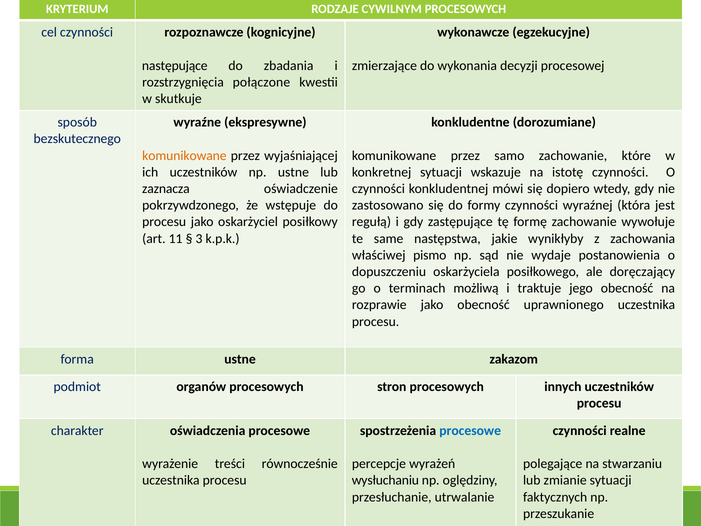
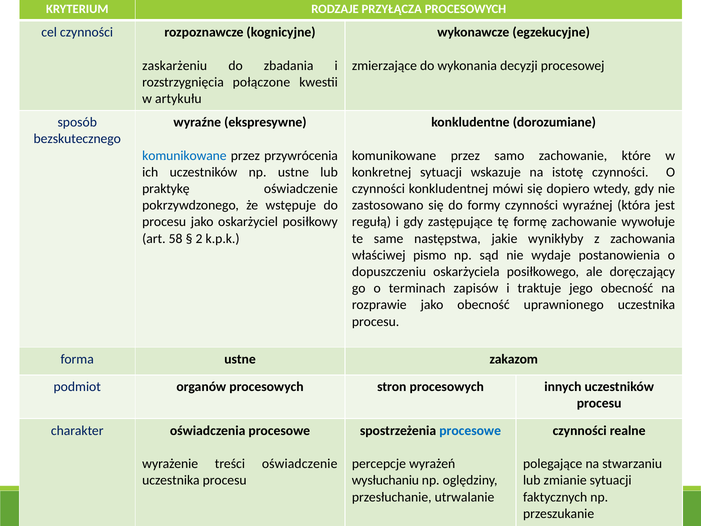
CYWILNYM: CYWILNYM -> PRZYŁĄCZA (392, 9)
następujące: następujące -> zaskarżeniu (175, 66)
skutkuje: skutkuje -> artykułu (178, 99)
komunikowane colour: orange -> blue (184, 155)
wyjaśniającej: wyjaśniającej -> przywrócenia (301, 155)
zaznacza: zaznacza -> praktykę (166, 189)
11: 11 -> 58 (176, 238)
3: 3 -> 2 (199, 238)
możliwą: możliwą -> zapisów (476, 288)
treści równocześnie: równocześnie -> oświadczenie (300, 464)
